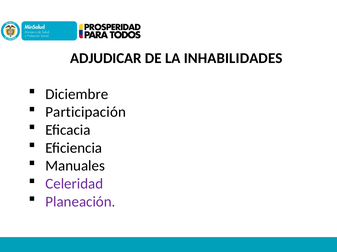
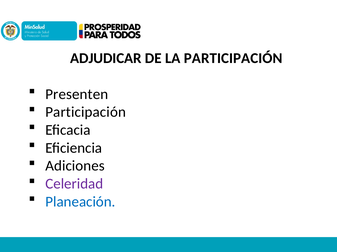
LA INHABILIDADES: INHABILIDADES -> PARTICIPACIÓN (233, 58)
Diciembre: Diciembre -> Presenten (77, 94)
Manuales: Manuales -> Adiciones (75, 166)
Planeación colour: purple -> blue (80, 202)
